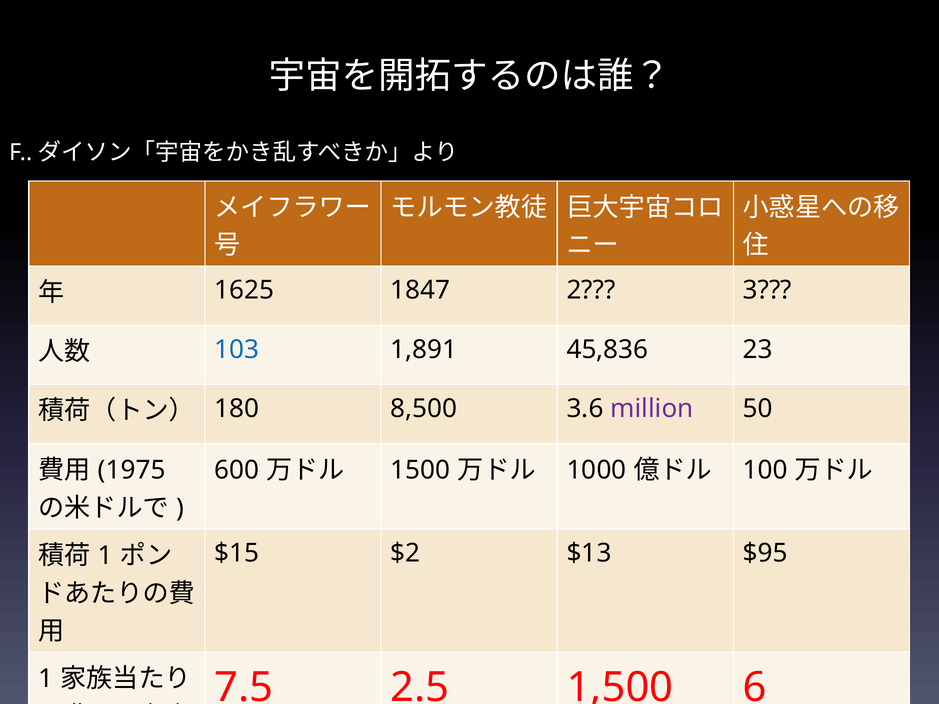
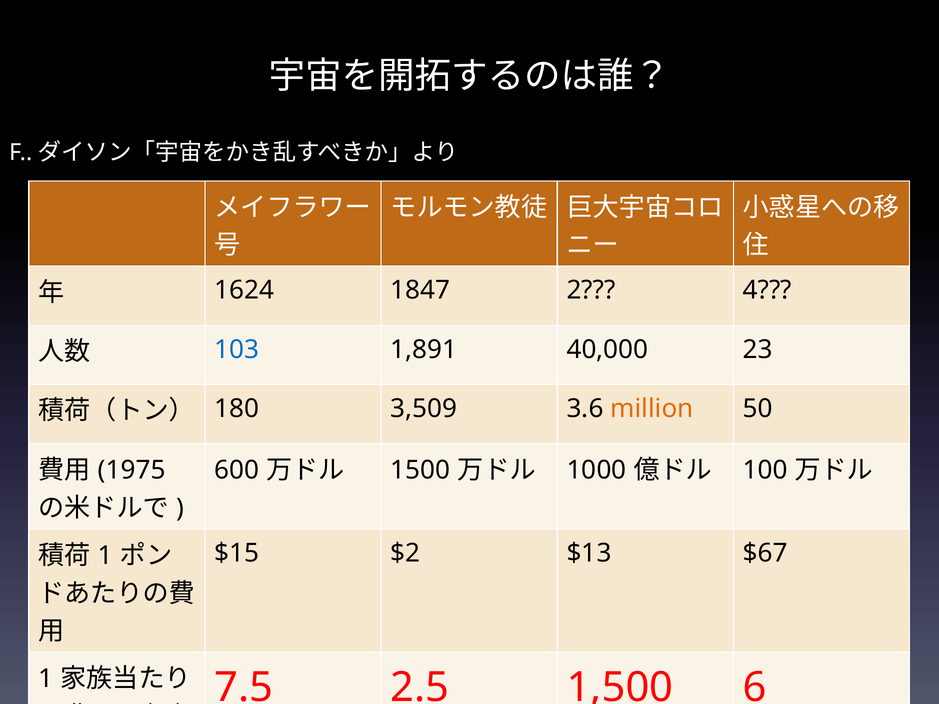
1625: 1625 -> 1624 (244, 290)
3: 3 -> 4 (767, 290)
45,836: 45,836 -> 40,000 (607, 350)
8,500: 8,500 -> 3,509 (424, 409)
million colour: purple -> orange (652, 409)
$95: $95 -> $67 (765, 553)
